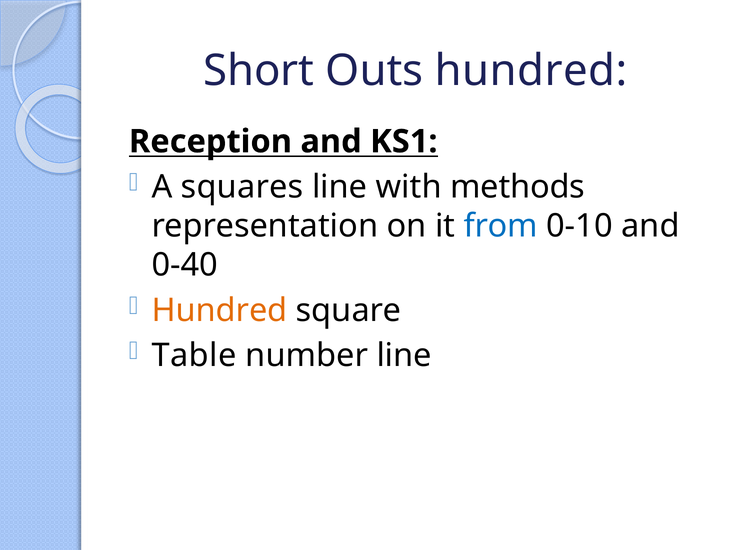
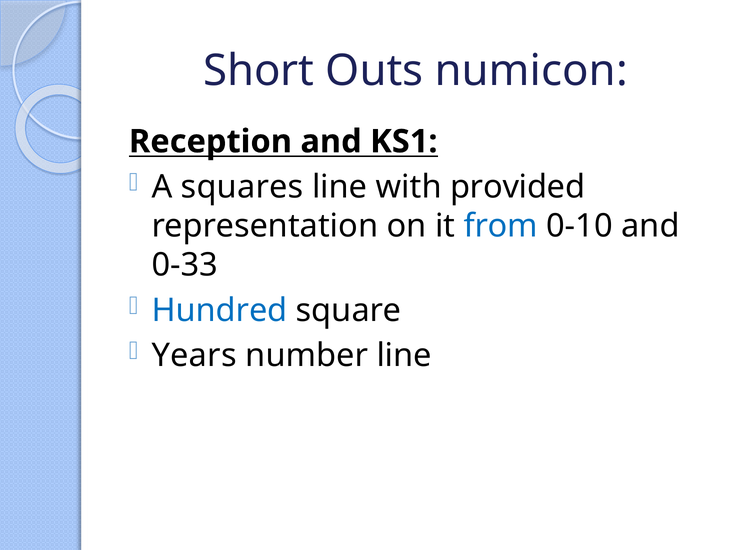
Outs hundred: hundred -> numicon (531, 71)
methods: methods -> provided (518, 187)
0-40: 0-40 -> 0-33 (185, 265)
Hundred colour: orange -> blue (219, 310)
Table: Table -> Years (194, 355)
